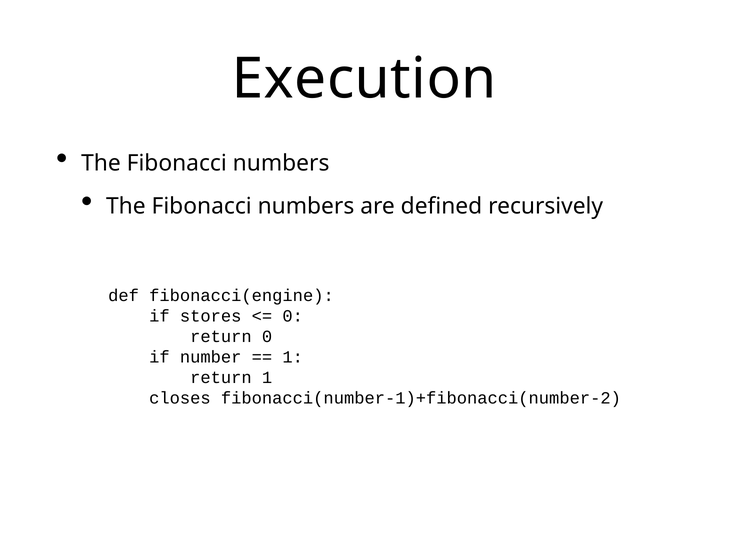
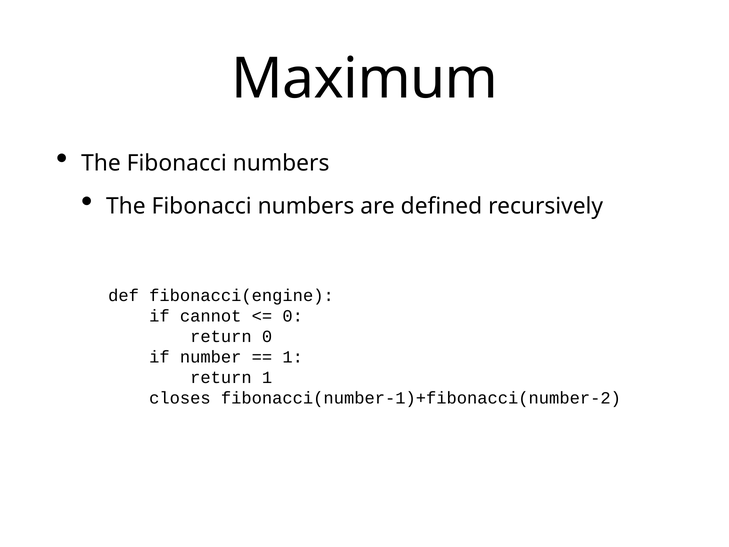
Execution: Execution -> Maximum (365, 79)
stores: stores -> cannot (211, 316)
